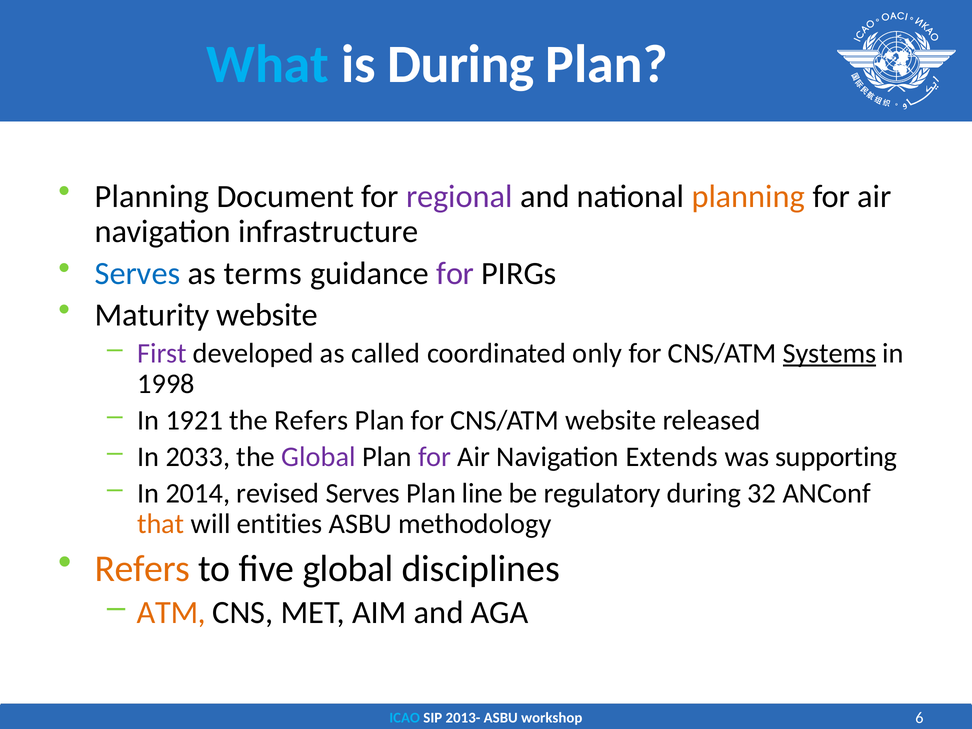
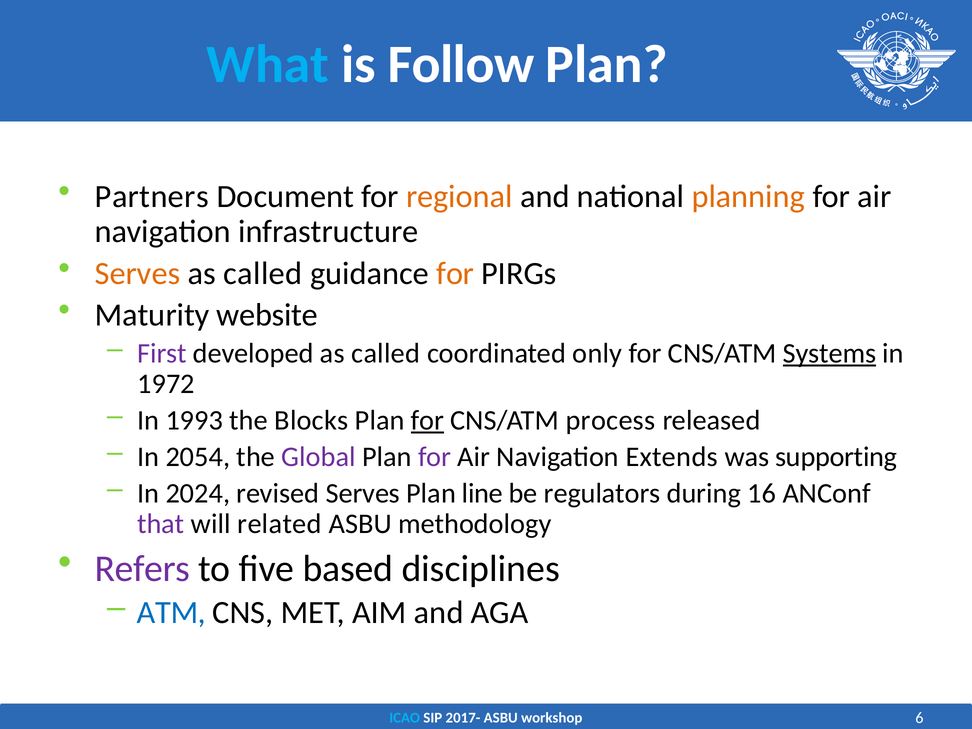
is During: During -> Follow (461, 64)
Planning: Planning -> Partners (152, 197)
regional colour: purple -> orange (459, 197)
Serves colour: blue -> orange (138, 273)
terms: terms -> called (263, 273)
for colour: purple -> orange (455, 273)
1998: 1998 -> 1972 (166, 384)
1921: 1921 -> 1993 (194, 420)
the Refers: Refers -> Blocks (311, 420)
for underline: none -> present (428, 420)
CNS/ATM website: website -> process (611, 420)
2033: 2033 -> 2054 (198, 457)
2014: 2014 -> 2024 (198, 493)
regulatory: regulatory -> regulators (602, 493)
32: 32 -> 16 (762, 493)
that colour: orange -> purple (161, 524)
entities: entities -> related (280, 524)
Refers colour: orange -> purple (142, 569)
five global: global -> based (348, 569)
ATM colour: orange -> blue (171, 613)
2013-: 2013- -> 2017- (463, 718)
